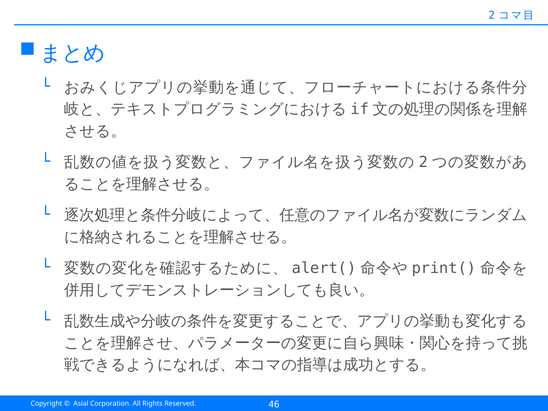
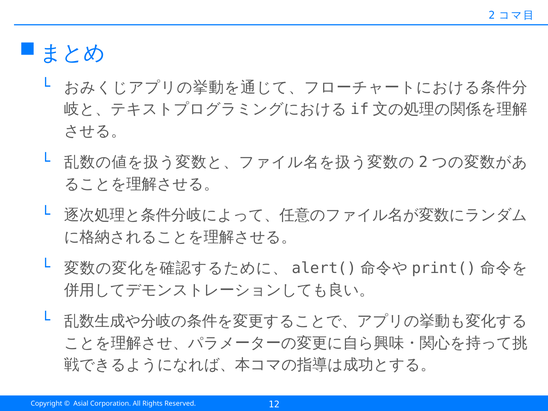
46: 46 -> 12 (274, 405)
